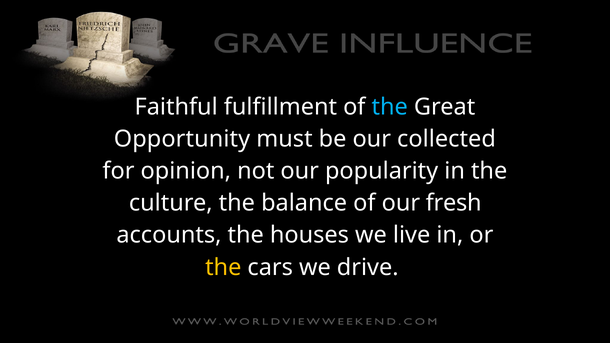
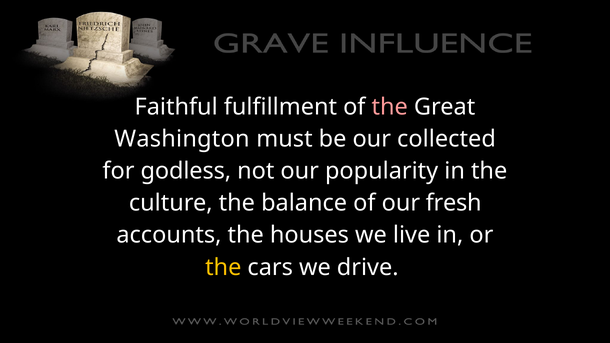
the colour: light blue -> pink (390, 107)
Opportunity: Opportunity -> Washington (182, 139)
opinion: opinion -> godless (186, 171)
